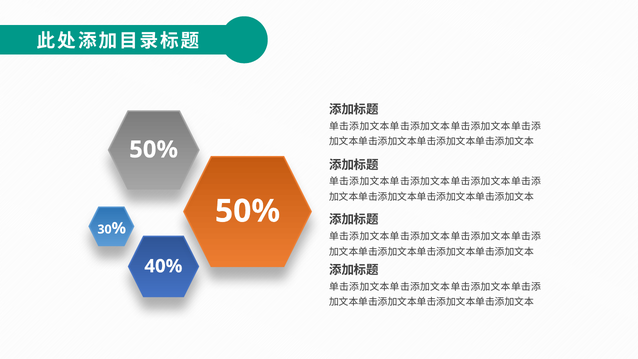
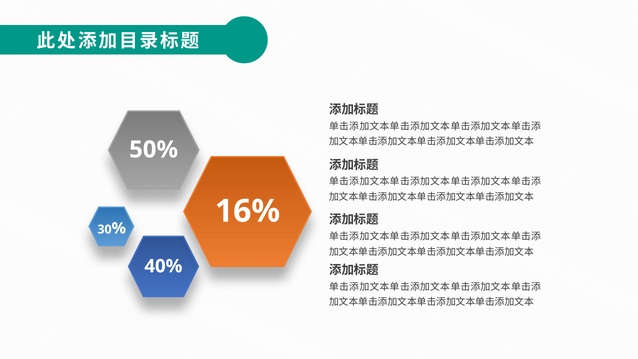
50%: 50% -> 16% (248, 211)
